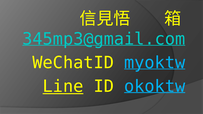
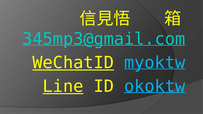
WeChatID underline: none -> present (73, 63)
